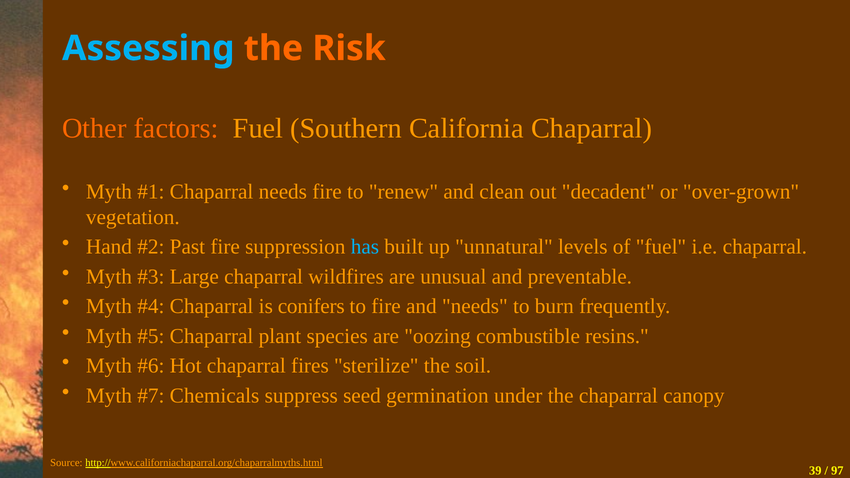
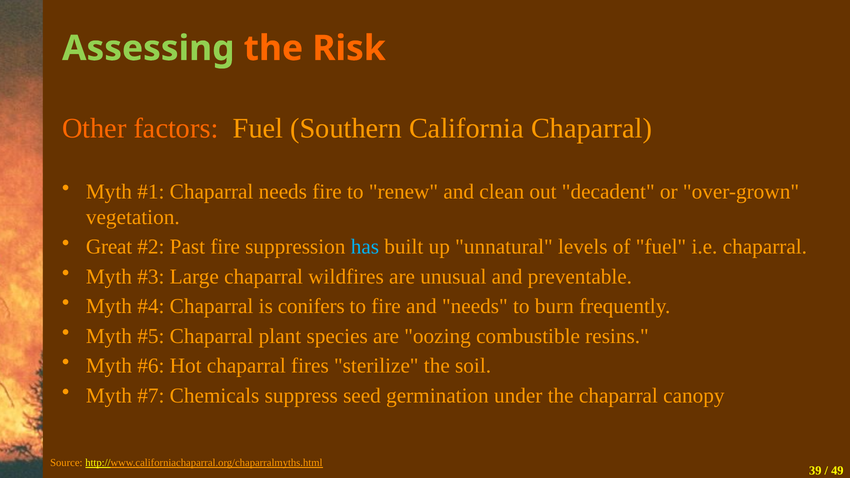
Assessing colour: light blue -> light green (148, 48)
Hand: Hand -> Great (109, 247)
97: 97 -> 49 (837, 471)
